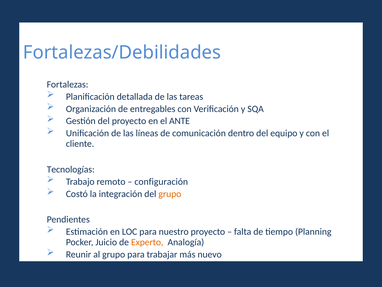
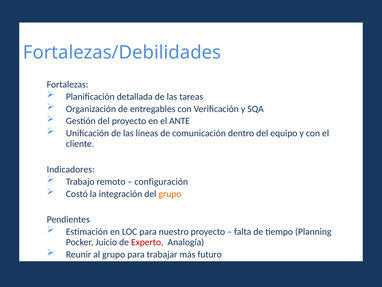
Tecnologías: Tecnologías -> Indicadores (71, 169)
Experto colour: orange -> red (147, 242)
nuevo: nuevo -> futuro (210, 254)
